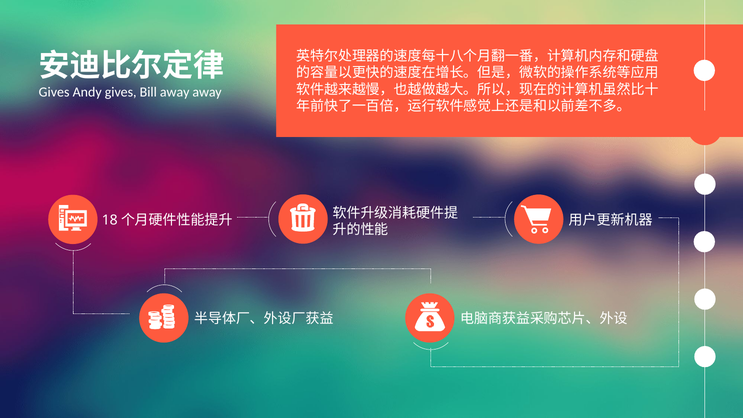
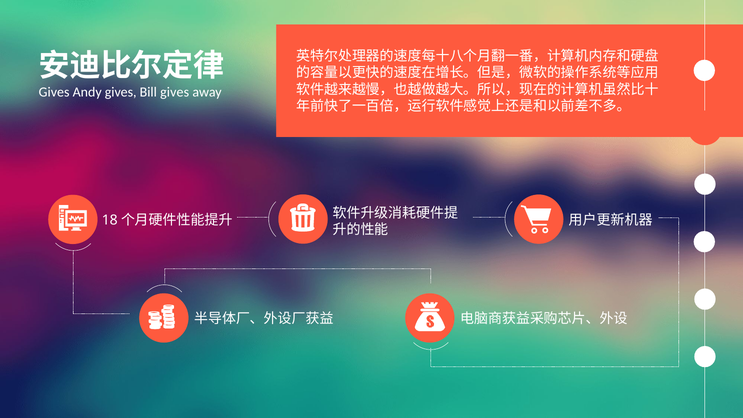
Bill away: away -> gives (175, 92)
